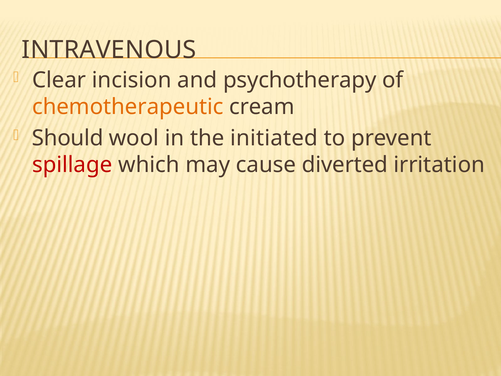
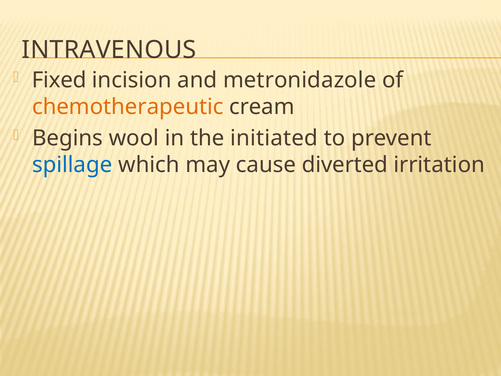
Clear: Clear -> Fixed (59, 80)
psychotherapy: psychotherapy -> metronidazole (300, 80)
Should: Should -> Begins (68, 138)
spillage colour: red -> blue (72, 165)
